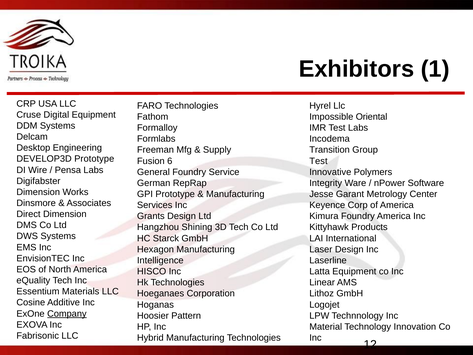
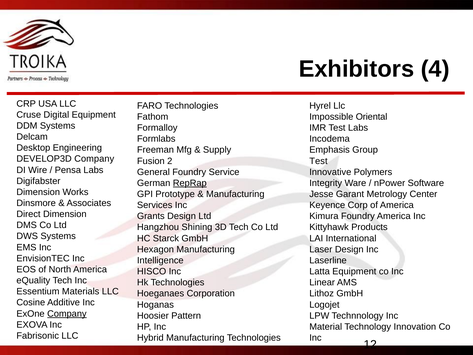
1: 1 -> 4 (435, 69)
Transition: Transition -> Emphasis (330, 150)
DEVELOP3D Prototype: Prototype -> Company (94, 159)
6: 6 -> 2 (170, 161)
RepRap underline: none -> present (190, 183)
